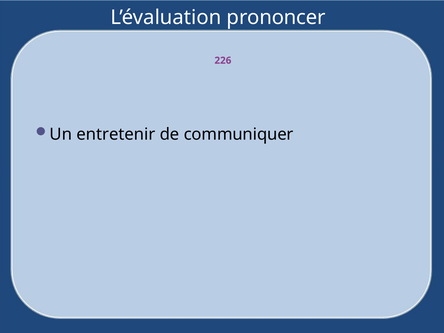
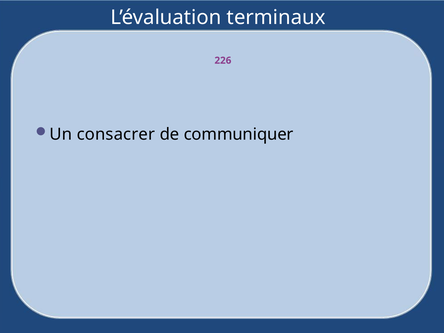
prononcer: prononcer -> terminaux (276, 17)
entretenir: entretenir -> consacrer (116, 134)
